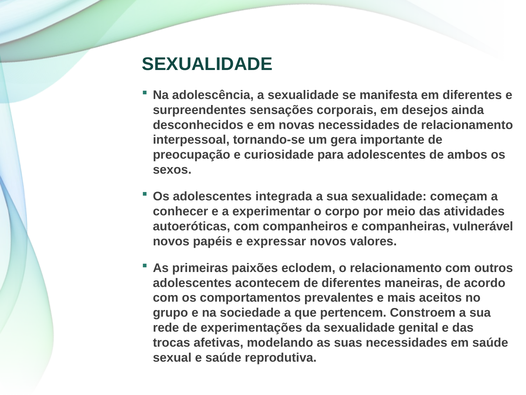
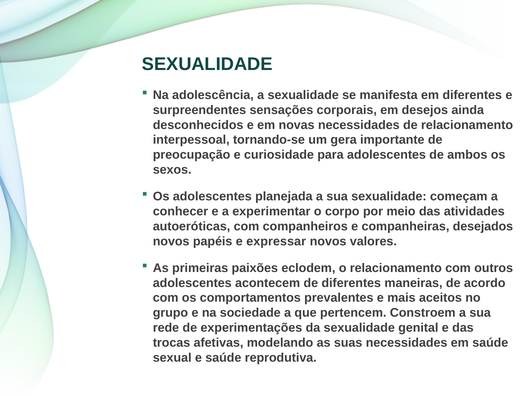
integrada: integrada -> planejada (284, 196)
vulnerável: vulnerável -> desejados (483, 226)
